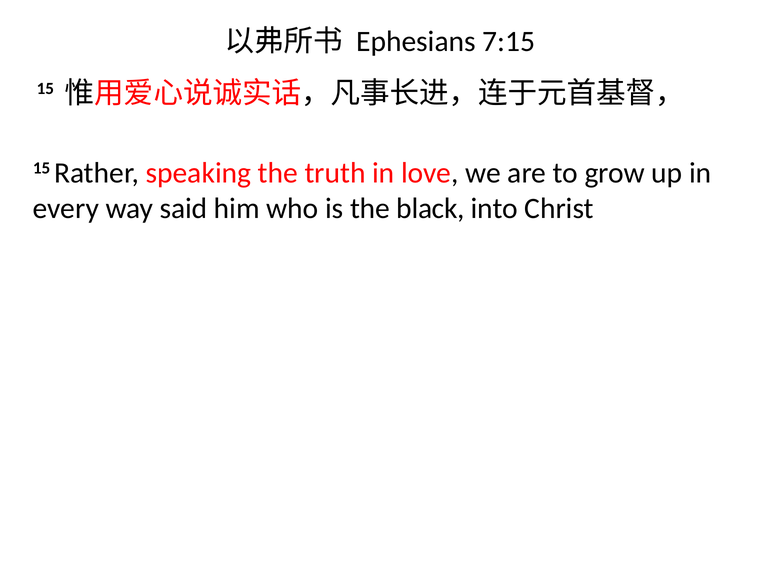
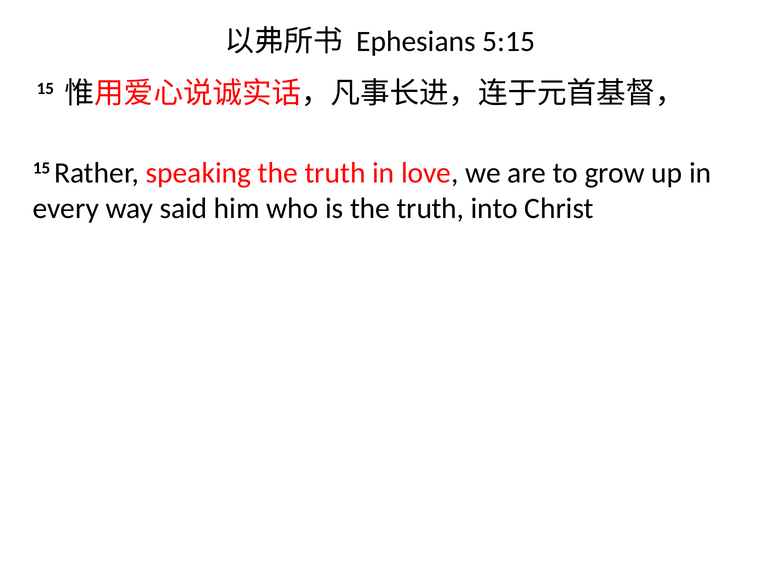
7:15: 7:15 -> 5:15 (509, 41)
is the black: black -> truth (430, 209)
